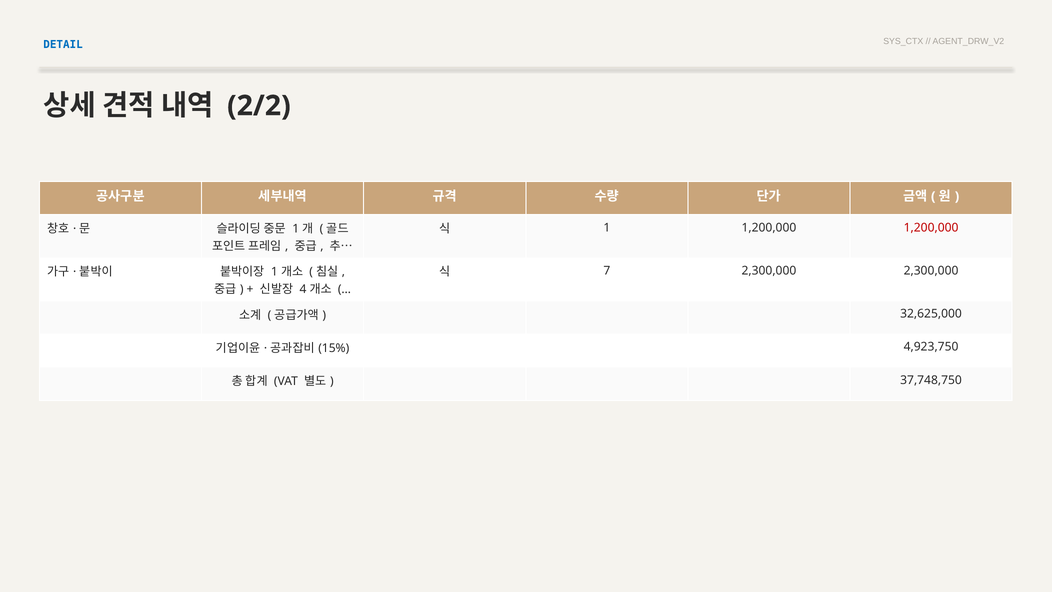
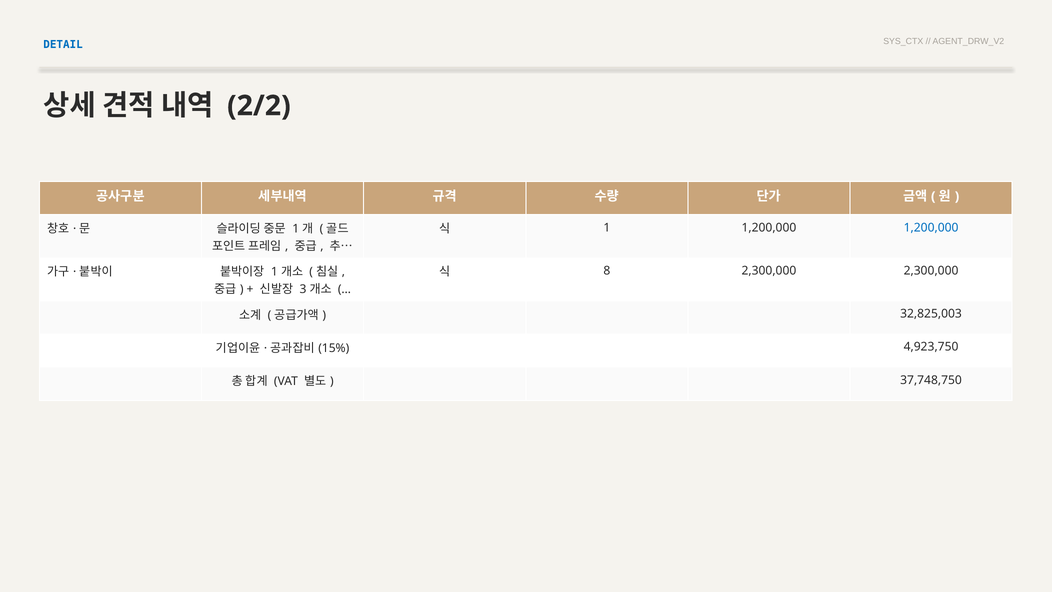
1,200,000 colour: red -> blue (931, 227)
7: 7 -> 8 (607, 271)
4: 4 -> 3 (303, 289)
32,625,000: 32,625,000 -> 32,825,003 (931, 314)
